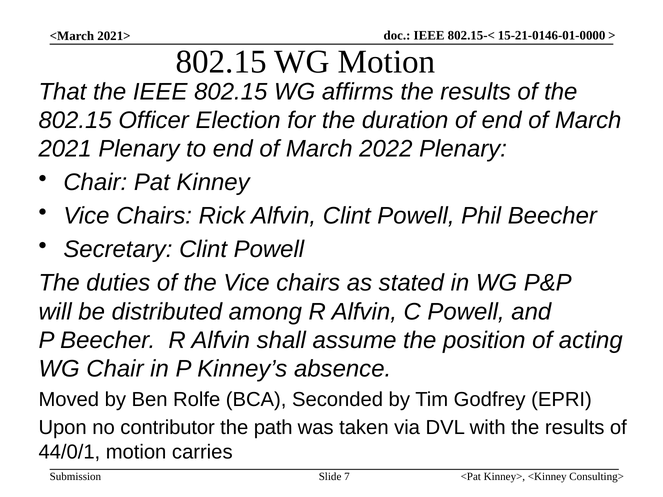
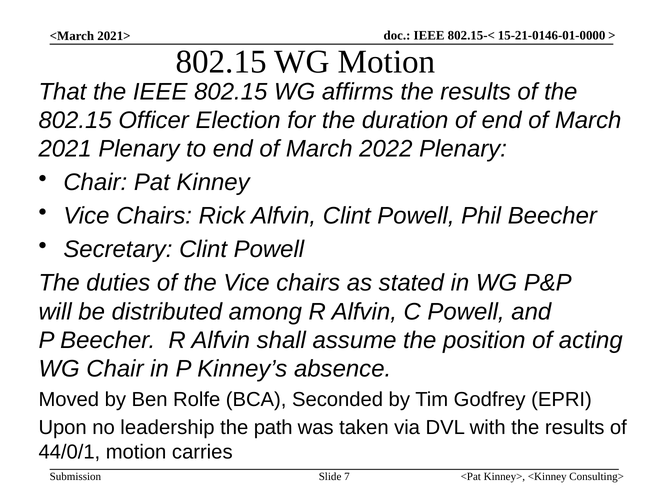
contributor: contributor -> leadership (167, 428)
